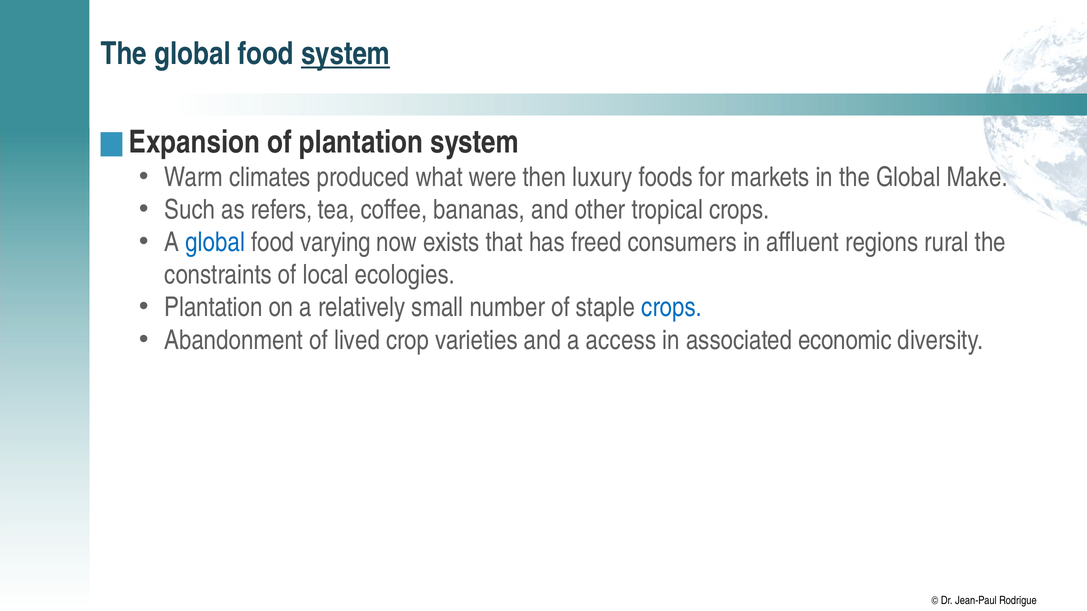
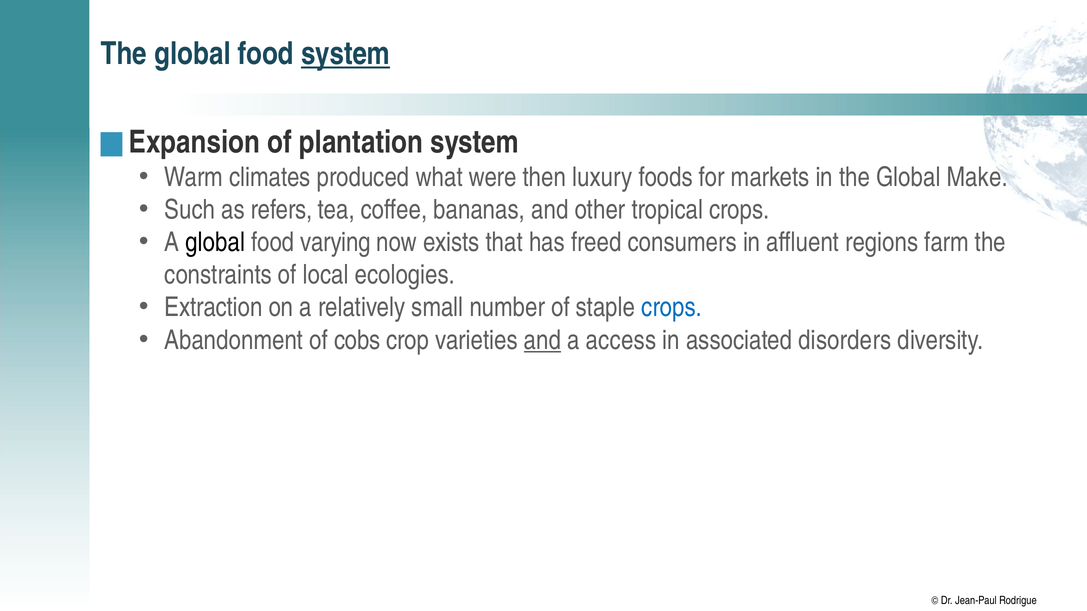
global colour: blue -> black (215, 242)
rural: rural -> farm (947, 242)
Plantation: Plantation -> Extraction (213, 308)
lived: lived -> cobs (357, 340)
and underline: none -> present (542, 340)
economic: economic -> disorders (845, 340)
